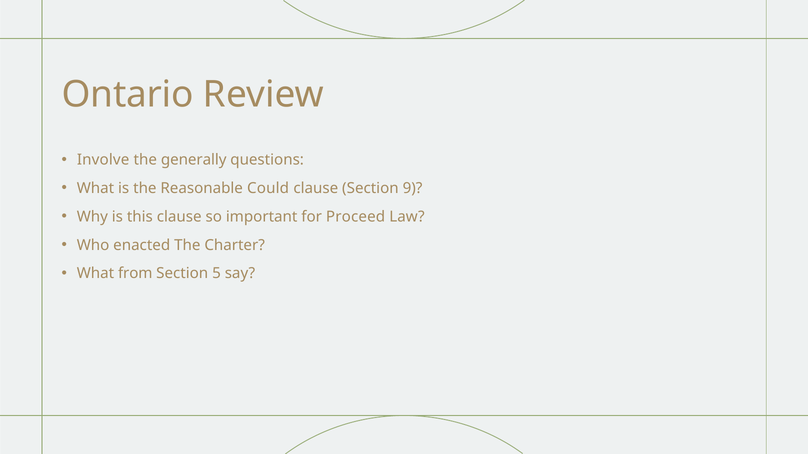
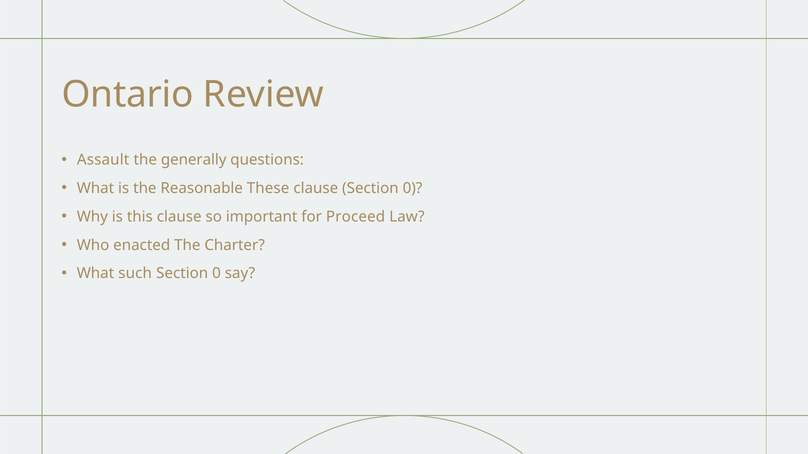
Involve: Involve -> Assault (103, 160)
Could: Could -> These (268, 189)
clause Section 9: 9 -> 0 (413, 189)
from: from -> such (135, 274)
5: 5 -> 0 (217, 274)
